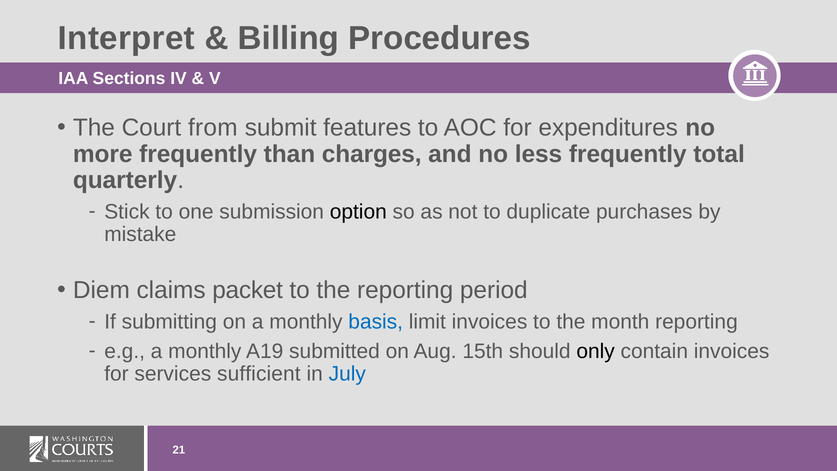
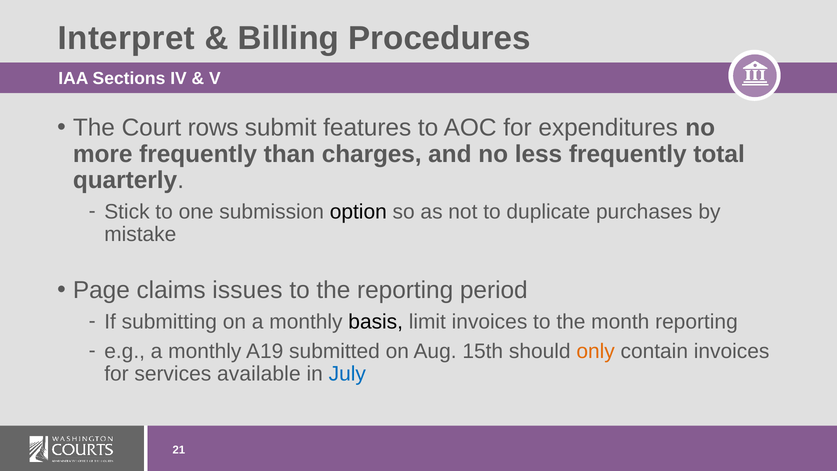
from: from -> rows (213, 128)
Diem: Diem -> Page (101, 290)
packet: packet -> issues (247, 290)
basis colour: blue -> black (376, 322)
only colour: black -> orange (596, 351)
sufficient: sufficient -> available (259, 374)
